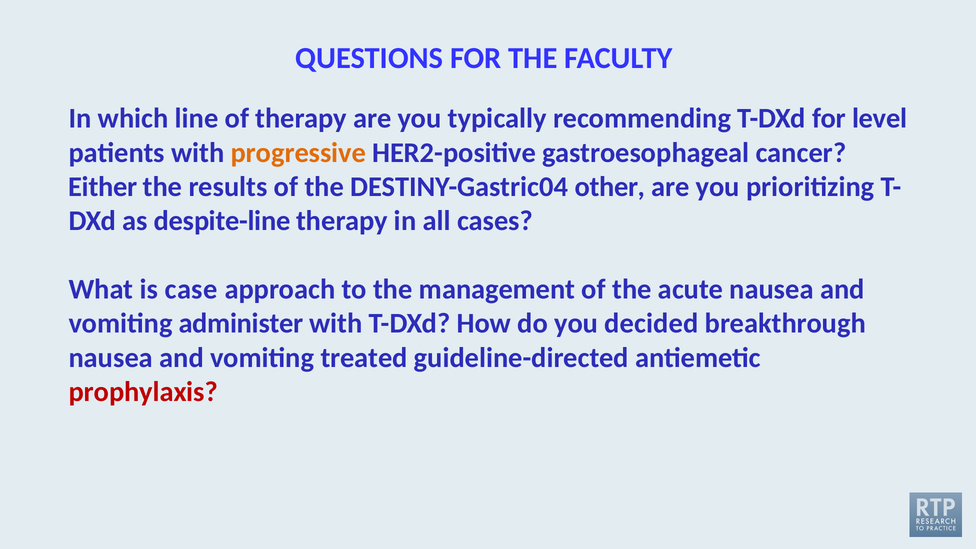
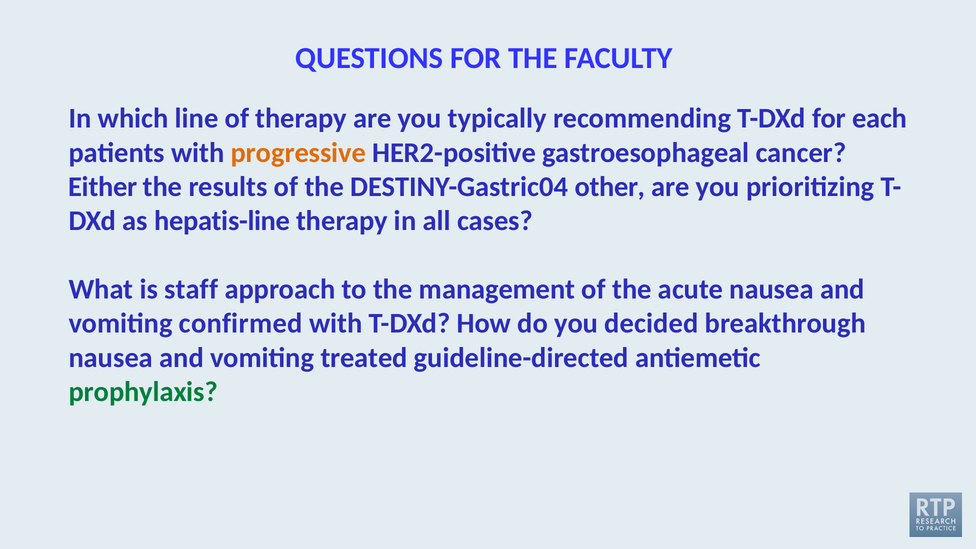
level: level -> each (880, 118)
despite-line: despite-line -> hepatis-line (222, 221)
case: case -> staff (191, 289)
administer: administer -> confirmed (241, 324)
prophylaxis colour: red -> green (143, 392)
